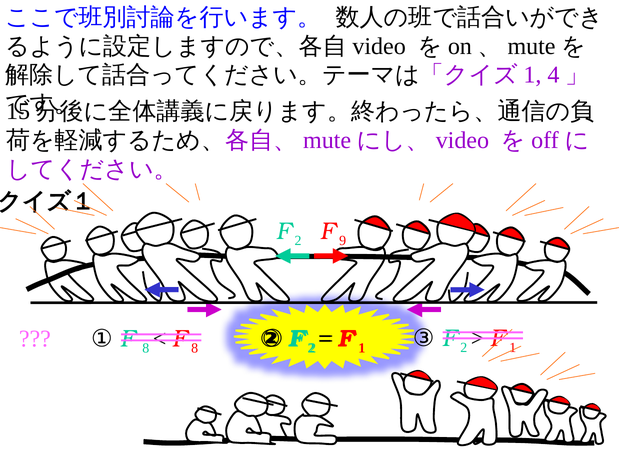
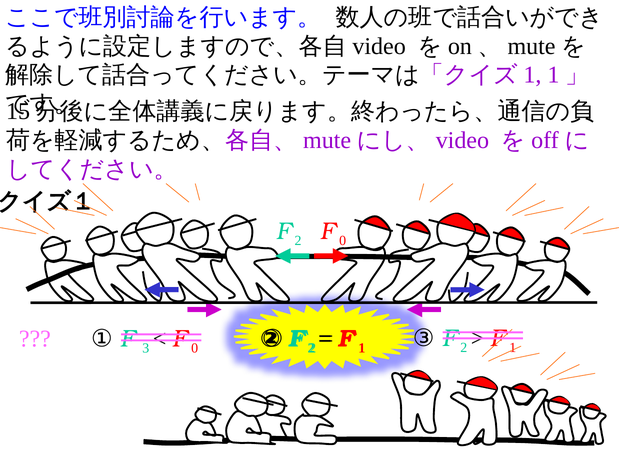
1 4: 4 -> 1 (554, 75)
9: 9 -> 0 (343, 241)
① F 8: 8 -> 3 (146, 348)
8: 8 -> 0 (195, 348)
